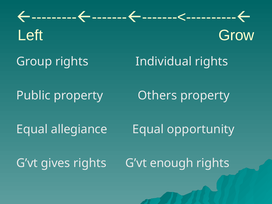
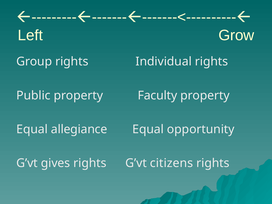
Others: Others -> Faculty (157, 95)
enough: enough -> citizens (171, 163)
